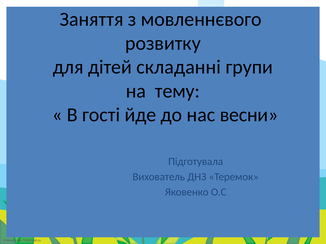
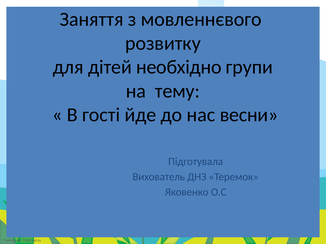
складанні: складанні -> необхідно (179, 67)
